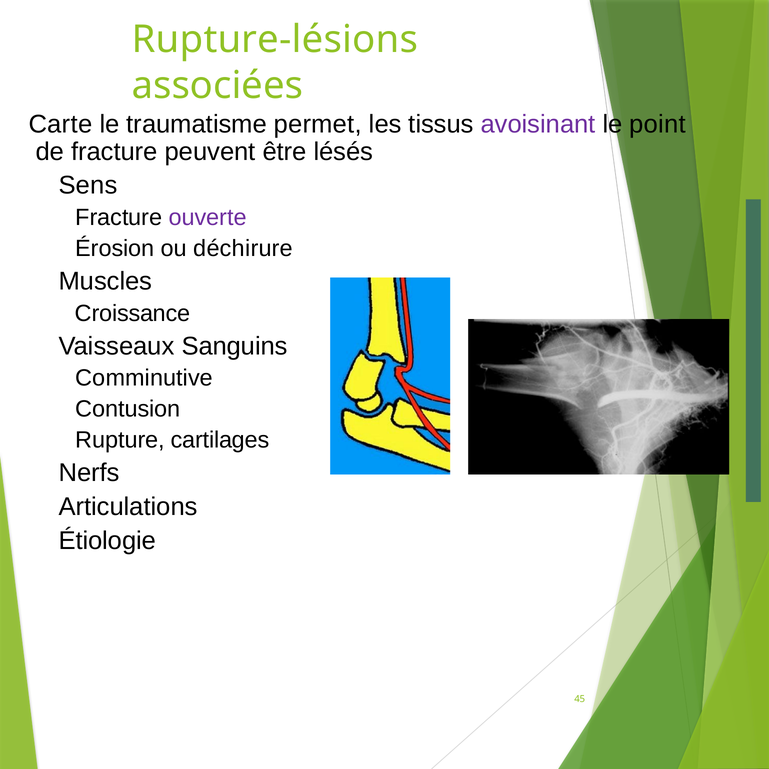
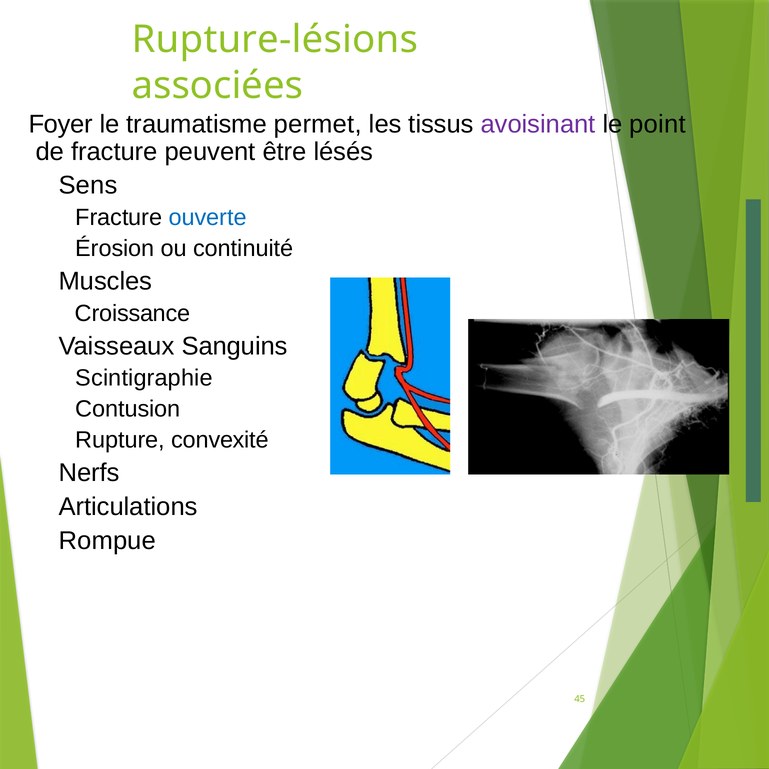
Carte: Carte -> Foyer (61, 124)
ouverte colour: purple -> blue (208, 218)
déchirure: déchirure -> continuité (243, 249)
Comminutive: Comminutive -> Scintigraphie (144, 378)
cartilages: cartilages -> convexité (220, 440)
Étiologie: Étiologie -> Rompue (107, 541)
